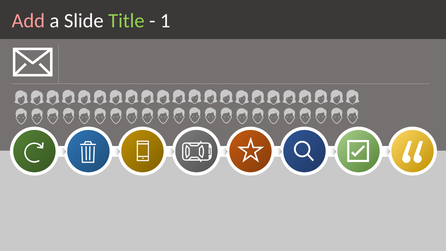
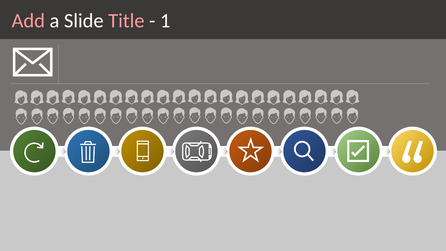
Title colour: light green -> pink (126, 21)
